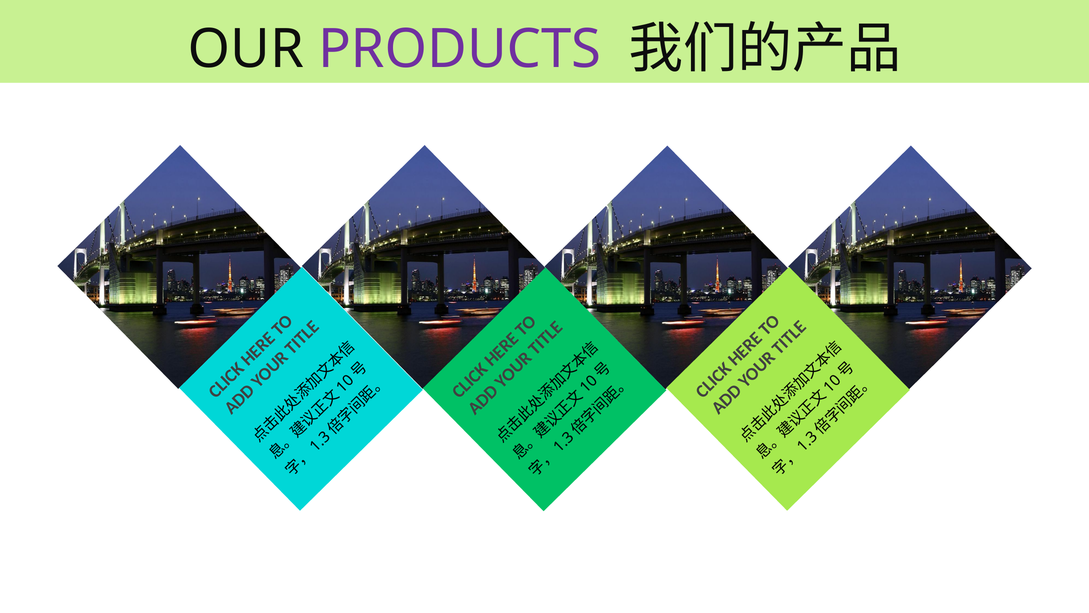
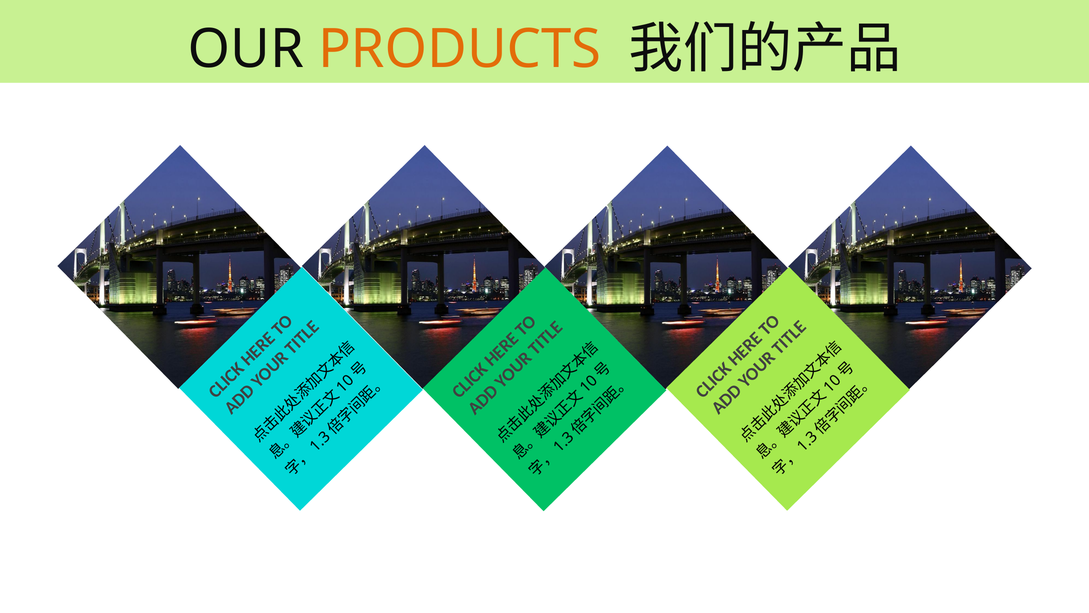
PRODUCTS colour: purple -> orange (460, 49)
